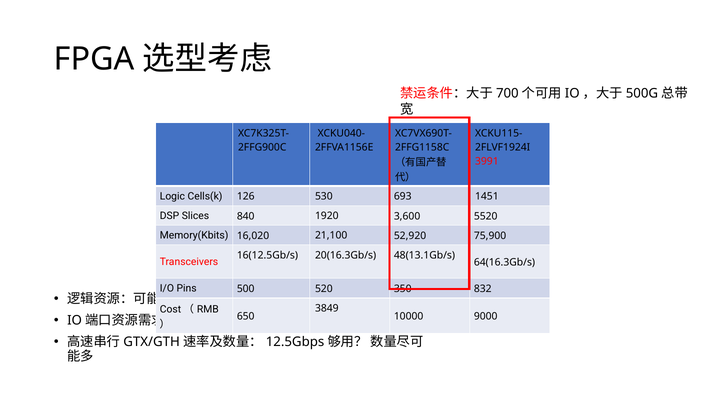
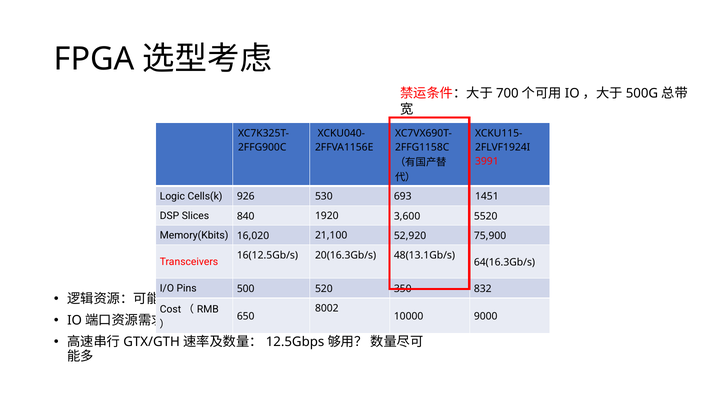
126: 126 -> 926 (246, 197)
3849: 3849 -> 8002 (327, 309)
